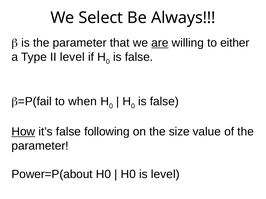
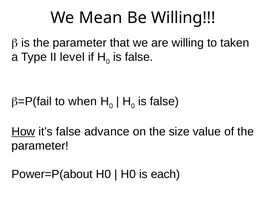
Select: Select -> Mean (101, 18)
Be Always: Always -> Willing (183, 18)
are underline: present -> none (160, 43)
either: either -> taken (235, 43)
following: following -> advance (107, 132)
is level: level -> each (165, 175)
